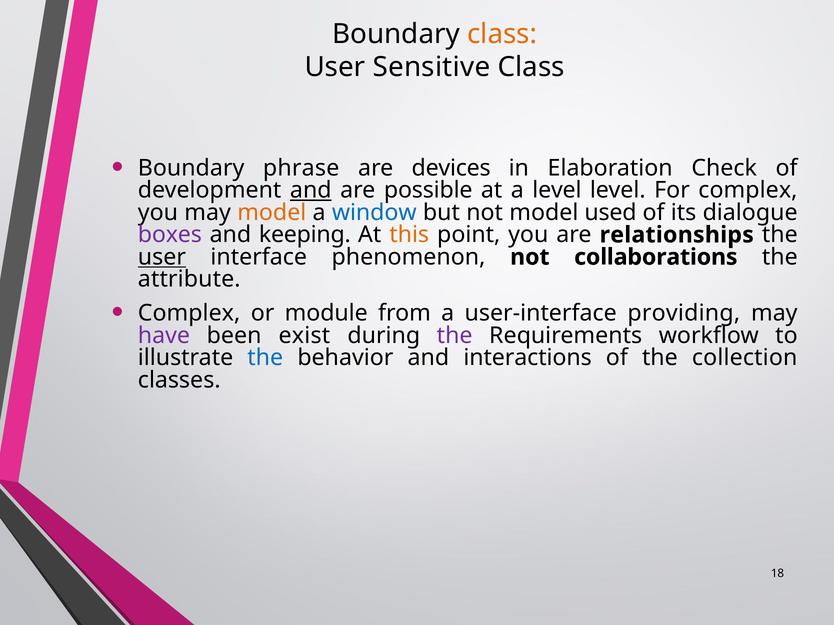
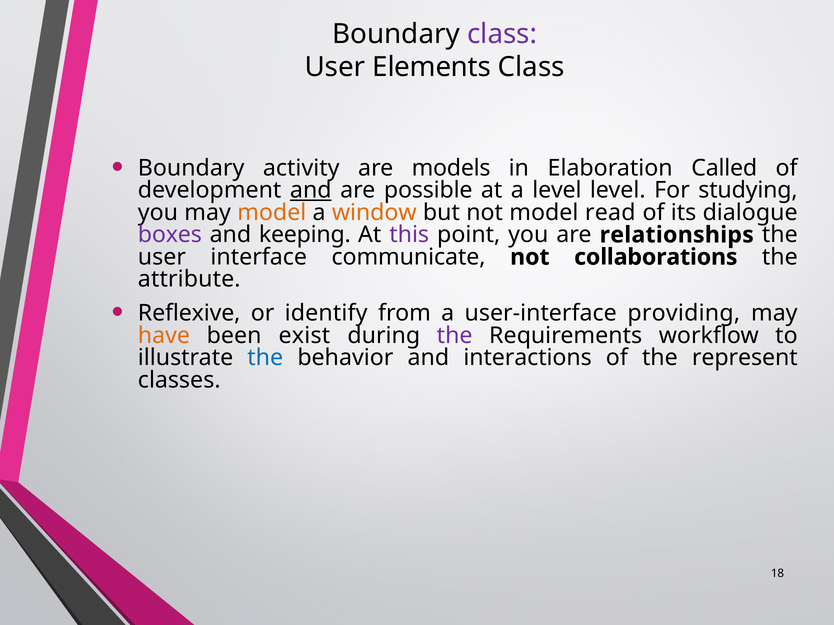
class colour: orange -> purple (502, 34)
Sensitive: Sensitive -> Elements (432, 67)
phrase: phrase -> activity (301, 168)
devices: devices -> models (451, 168)
Check: Check -> Called (724, 168)
For complex: complex -> studying (748, 191)
window colour: blue -> orange (374, 213)
used: used -> read (610, 213)
this colour: orange -> purple (409, 235)
user underline: present -> none (162, 257)
phenomenon: phenomenon -> communicate (409, 257)
Complex: Complex -> Reflexive (189, 313)
module: module -> identify (326, 313)
have colour: purple -> orange (164, 336)
collection: collection -> represent (745, 358)
